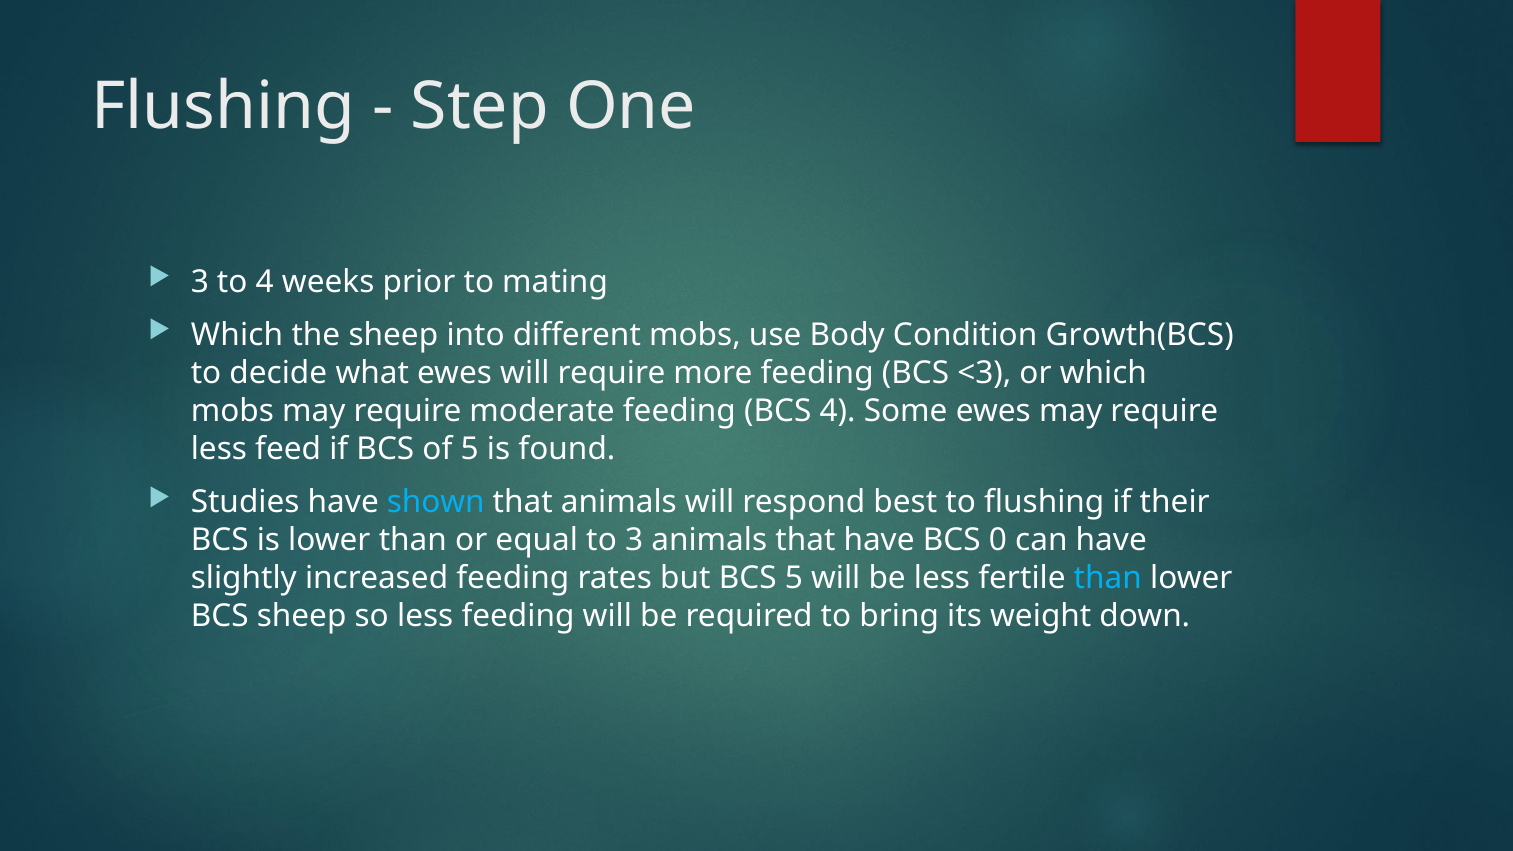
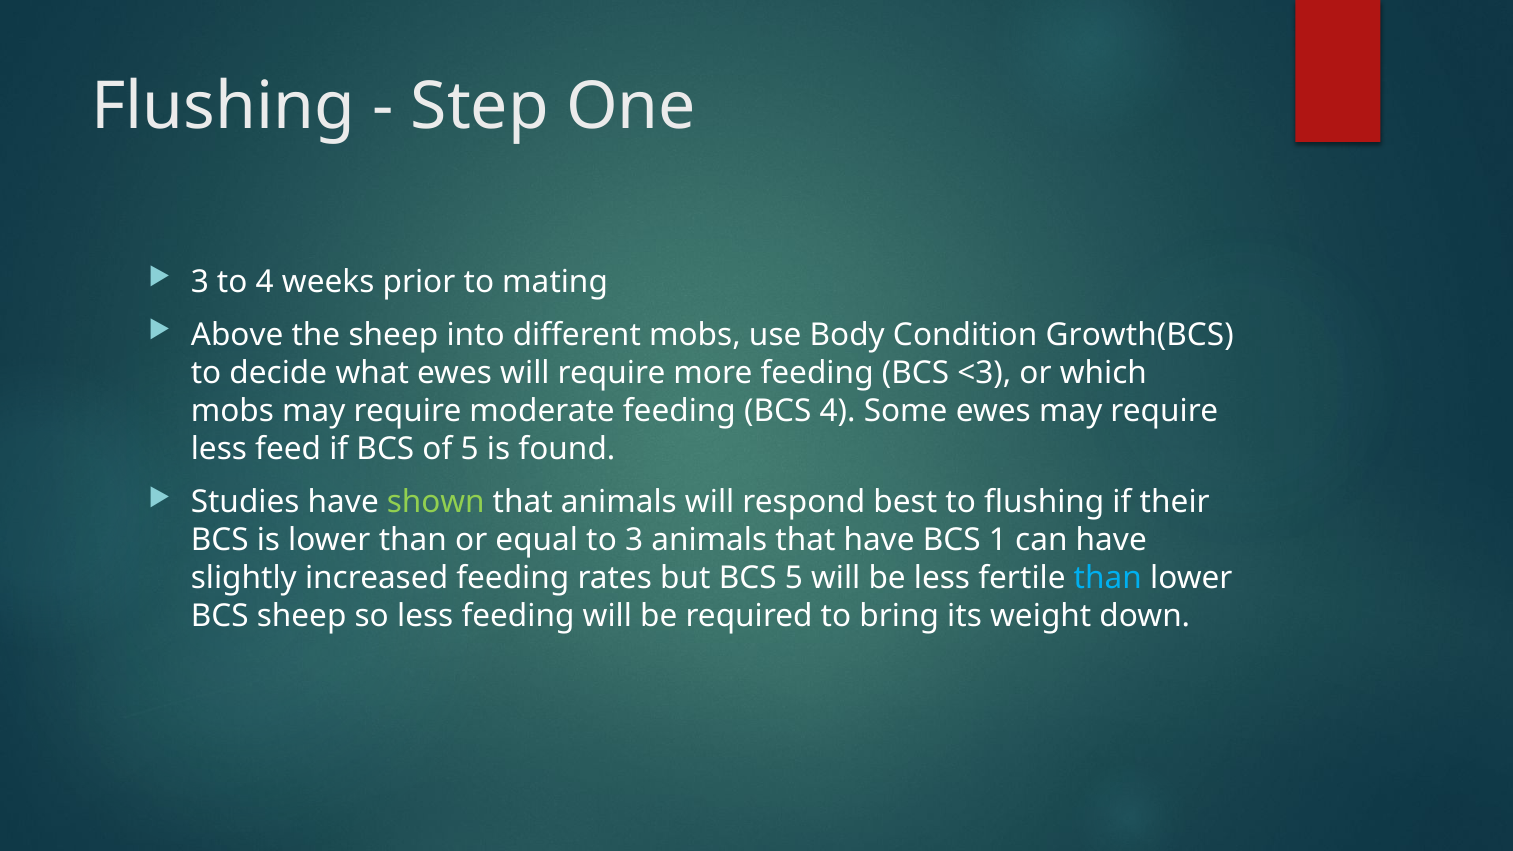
Which: Which -> Above (237, 335)
shown colour: light blue -> light green (436, 503)
0: 0 -> 1 (998, 540)
